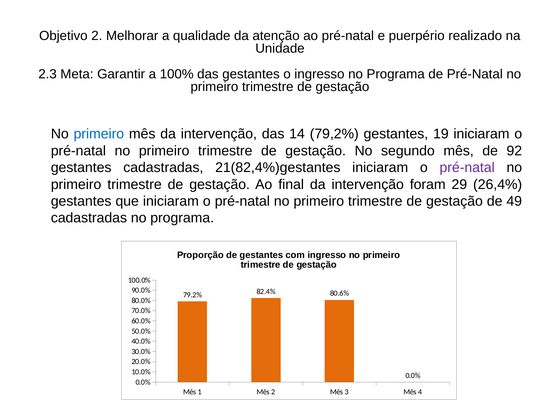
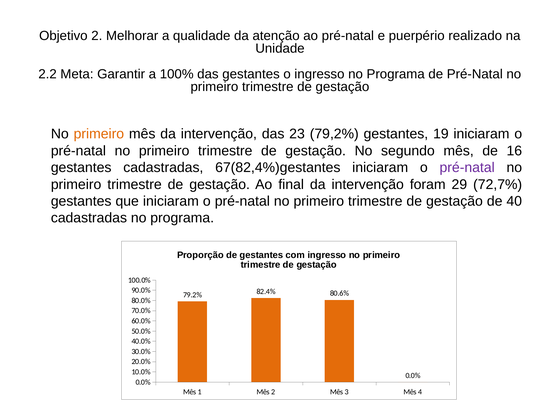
2.3: 2.3 -> 2.2 (48, 74)
primeiro colour: blue -> orange (99, 134)
14: 14 -> 23 (297, 134)
92: 92 -> 16 (514, 151)
21(82,4%)gestantes: 21(82,4%)gestantes -> 67(82,4%)gestantes (278, 168)
26,4%: 26,4% -> 72,7% (498, 184)
49: 49 -> 40 (514, 201)
